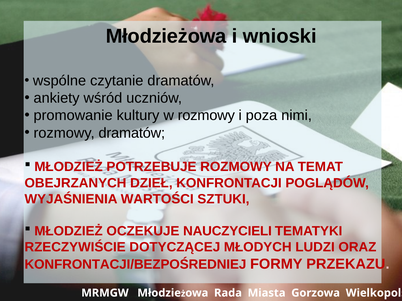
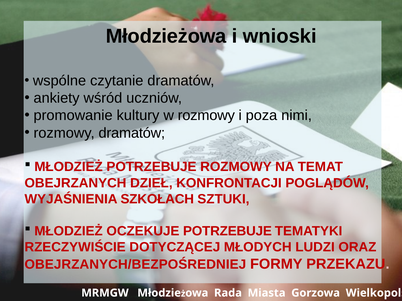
WARTOŚCI: WARTOŚCI -> SZKOŁACH (157, 199)
OCZEKUJE NAUCZYCIELI: NAUCZYCIELI -> POTRZEBUJE (227, 232)
KONFRONTACJI/BEZPOŚREDNIEJ: KONFRONTACJI/BEZPOŚREDNIEJ -> OBEJRZANYCH/BEZPOŚREDNIEJ (135, 265)
